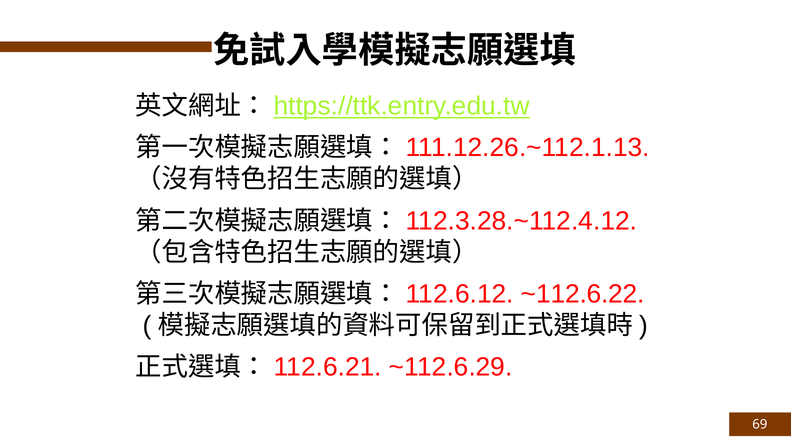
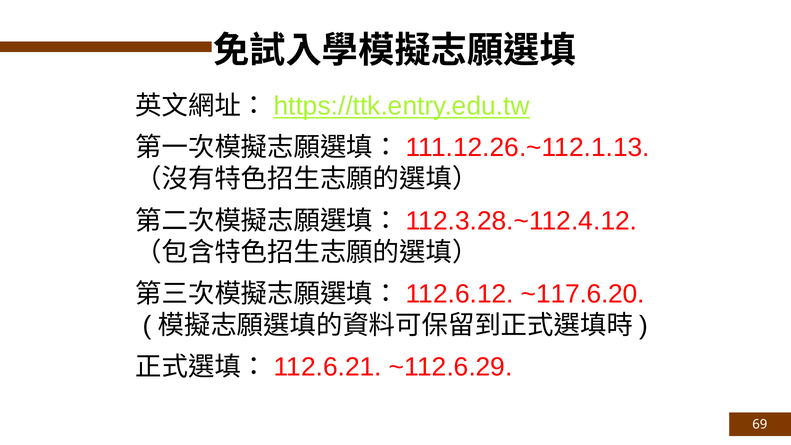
~112.6.22: ~112.6.22 -> ~117.6.20 (583, 294)
